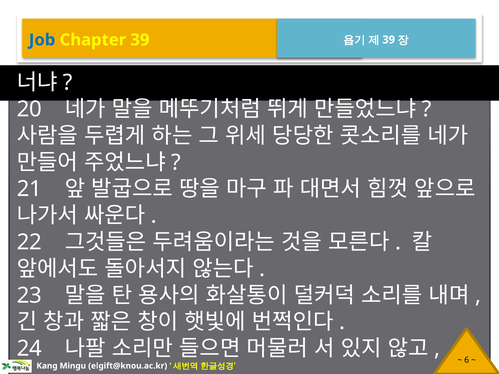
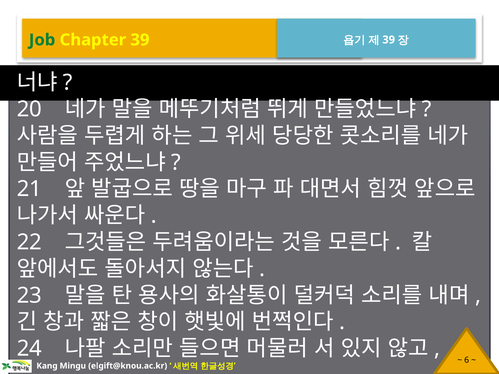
Job colour: blue -> green (42, 40)
